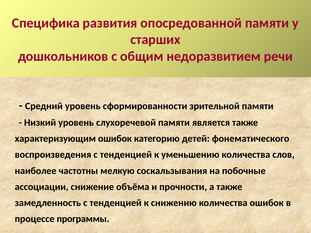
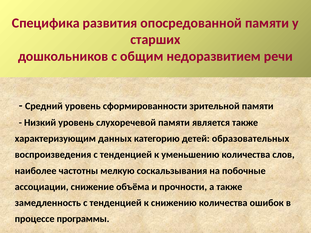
характеризующим ошибок: ошибок -> данных (115, 139)
фонематического: фонематического -> образовательных (251, 139)
